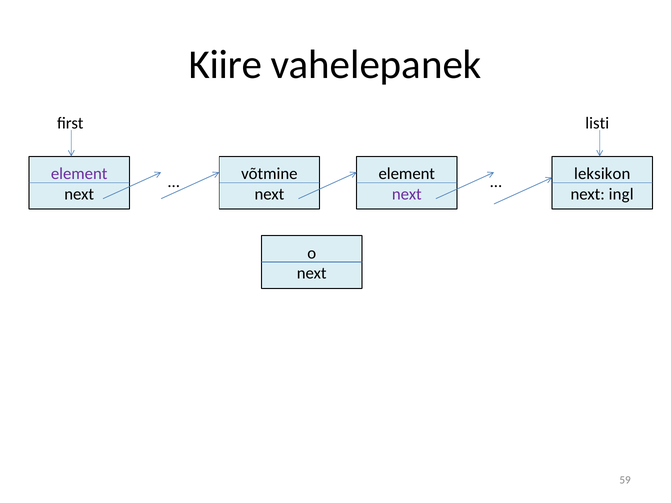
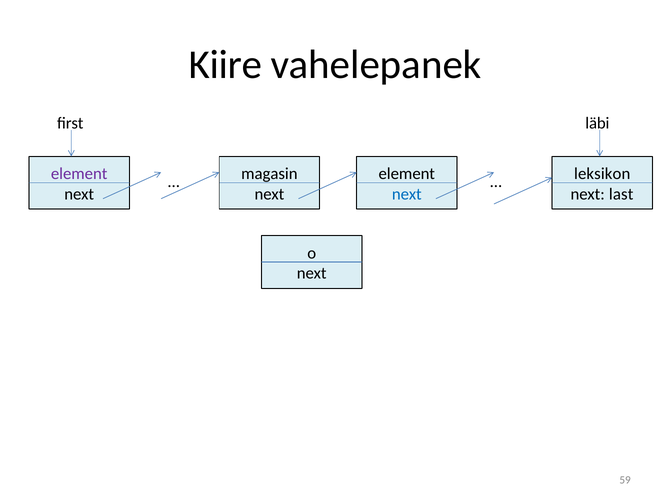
listi: listi -> läbi (597, 123)
võtmine: võtmine -> magasin (269, 174)
next colour: purple -> blue (407, 194)
ingl: ingl -> last (621, 194)
